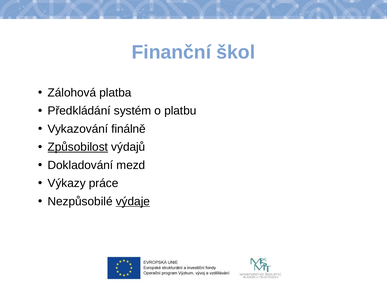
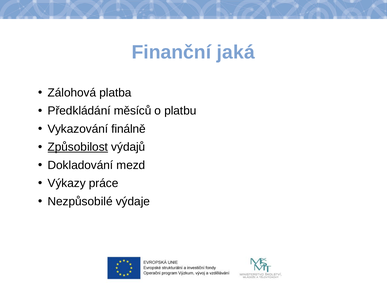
škol: škol -> jaká (236, 52)
systém: systém -> měsíců (133, 111)
výdaje underline: present -> none (133, 202)
